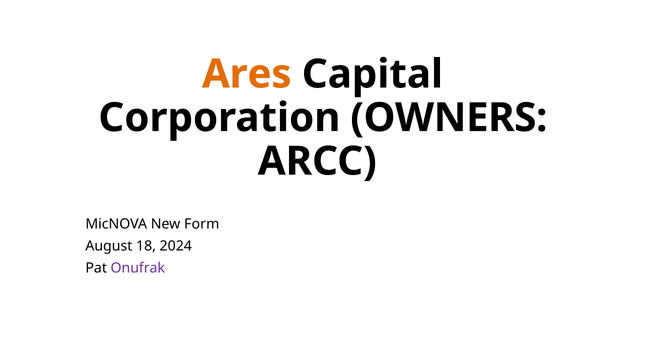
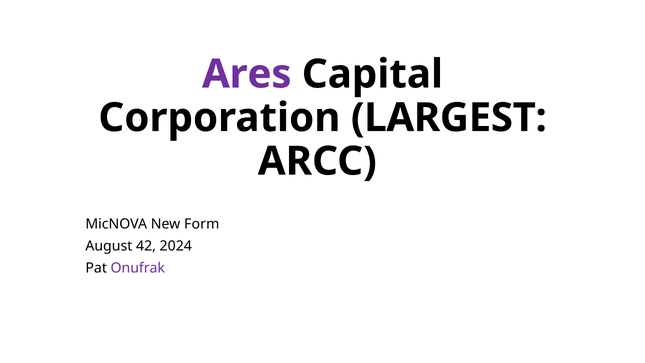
Ares colour: orange -> purple (247, 74)
OWNERS: OWNERS -> LARGEST (449, 118)
18: 18 -> 42 (146, 246)
